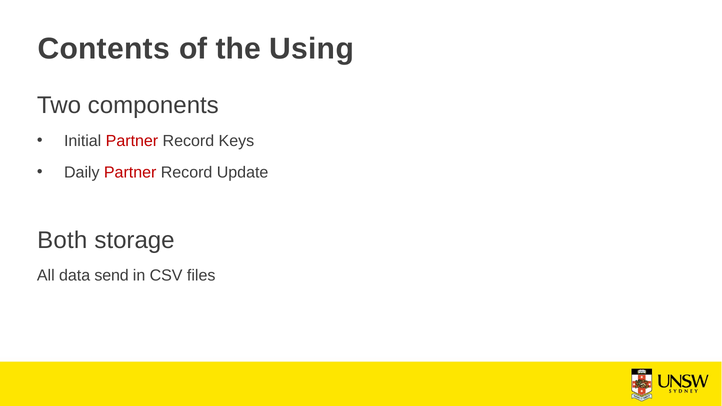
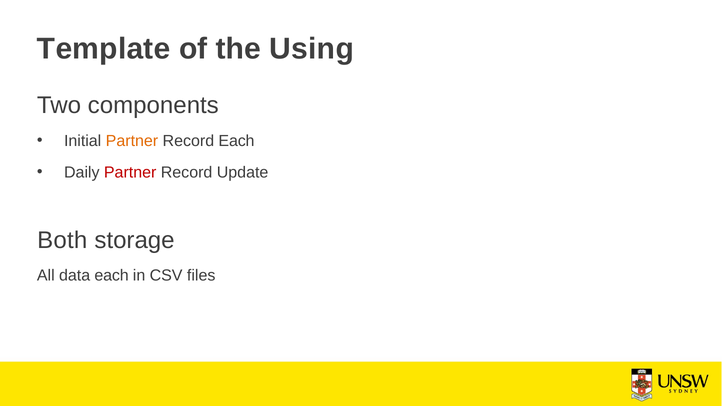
Contents: Contents -> Template (104, 49)
Partner colour: red -> orange (132, 141)
Record Keys: Keys -> Each (237, 141)
data send: send -> each (112, 276)
